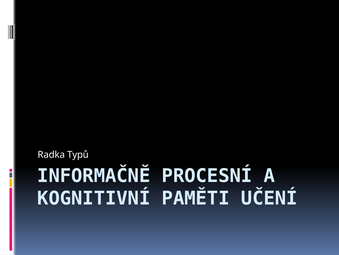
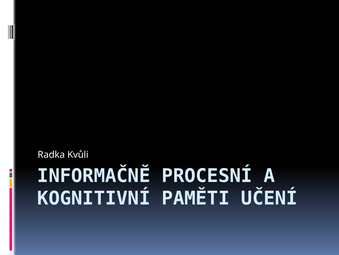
Typů: Typů -> Kvůli (78, 154)
